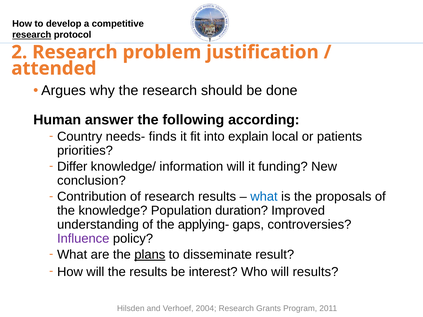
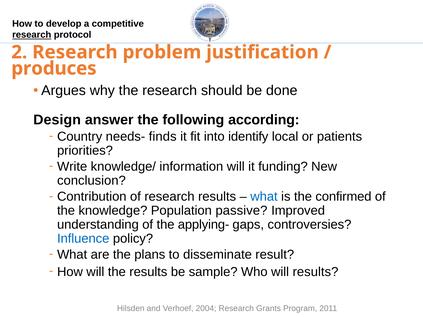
attended: attended -> produces (54, 68)
Human: Human -> Design (57, 120)
explain: explain -> identify (248, 137)
Differ: Differ -> Write (72, 167)
proposals: proposals -> confirmed (343, 197)
duration: duration -> passive (241, 211)
Influence colour: purple -> blue (83, 239)
plans underline: present -> none (150, 255)
interest: interest -> sample (213, 272)
